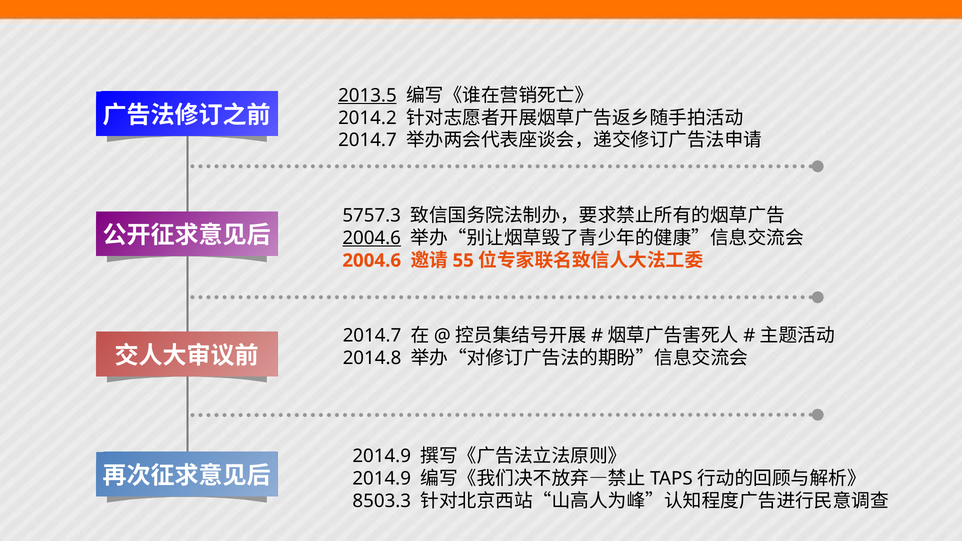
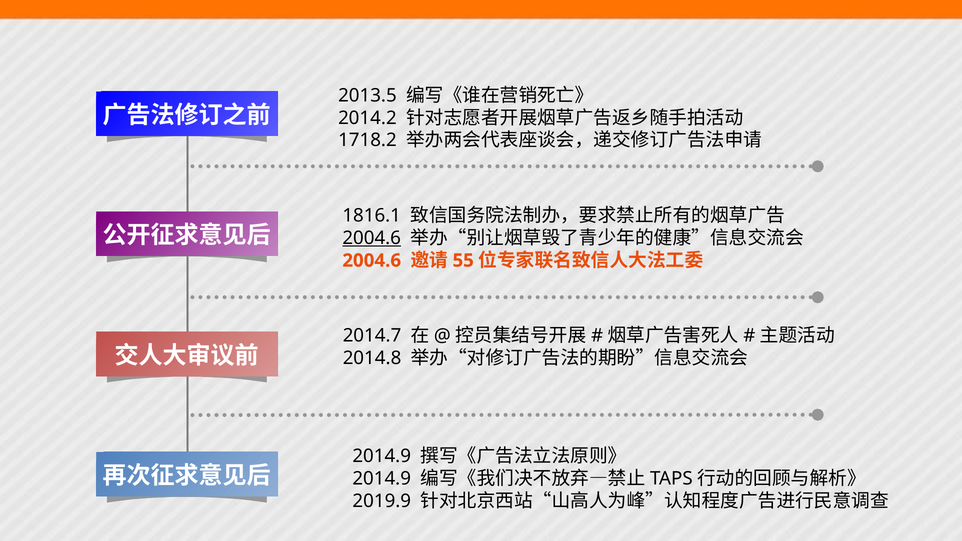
2013.5 underline: present -> none (367, 95)
2014.7: 2014.7 -> 1718.2 (367, 140)
5757.3: 5757.3 -> 1816.1 (372, 216)
8503.3: 8503.3 -> 2019.9 (382, 501)
